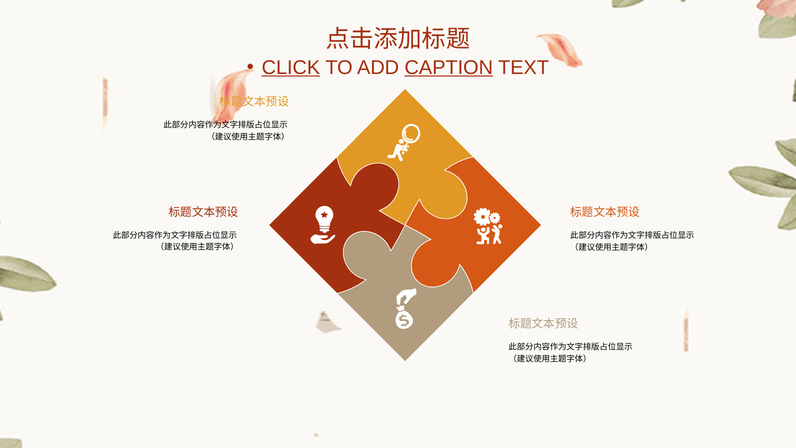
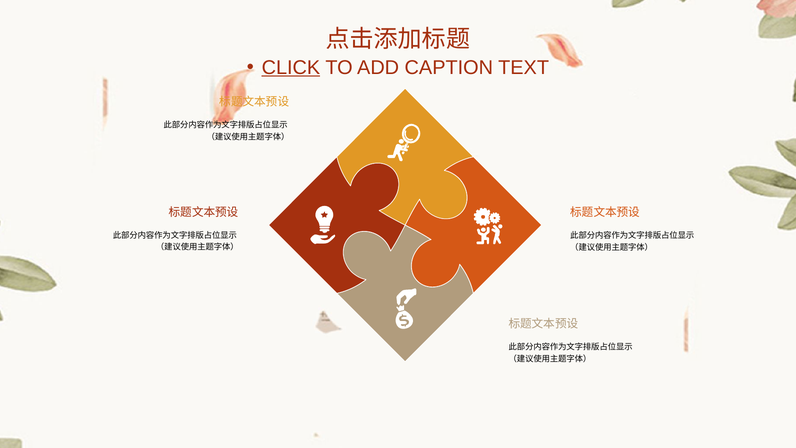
CAPTION underline: present -> none (449, 67)
